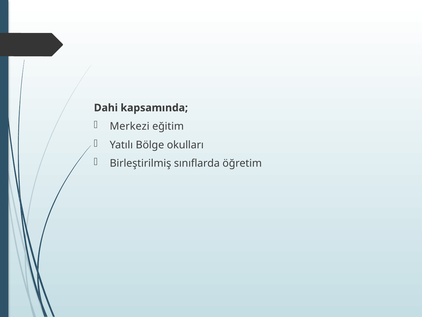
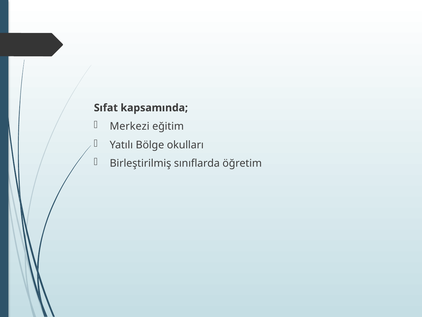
Dahi: Dahi -> Sıfat (106, 108)
